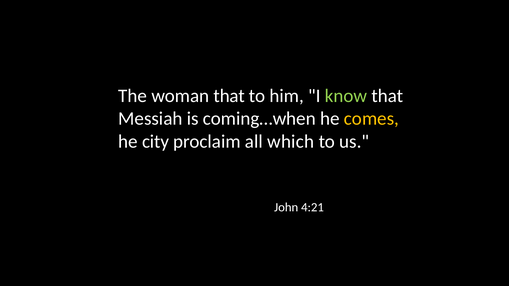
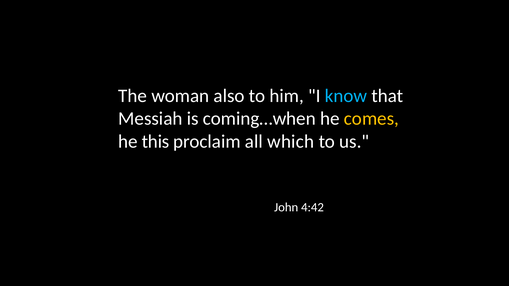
woman that: that -> also (229, 96)
know colour: light green -> light blue (346, 96)
city: city -> this (156, 142)
4:21: 4:21 -> 4:42 (312, 207)
